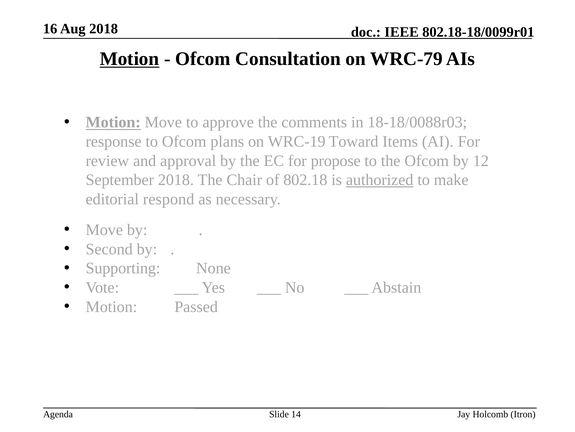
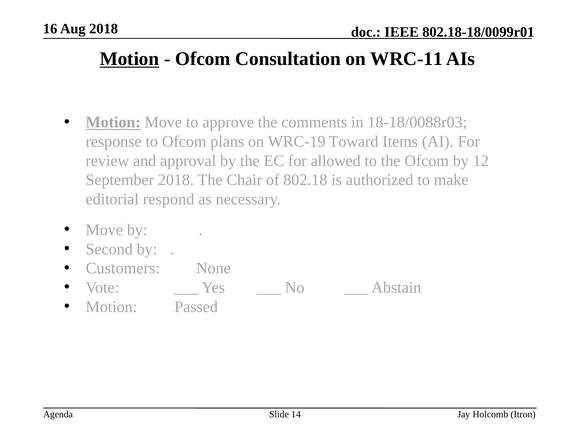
WRC-79: WRC-79 -> WRC-11 (406, 59)
propose: propose -> allowed (336, 160)
authorized underline: present -> none (380, 180)
Supporting: Supporting -> Customers (123, 268)
